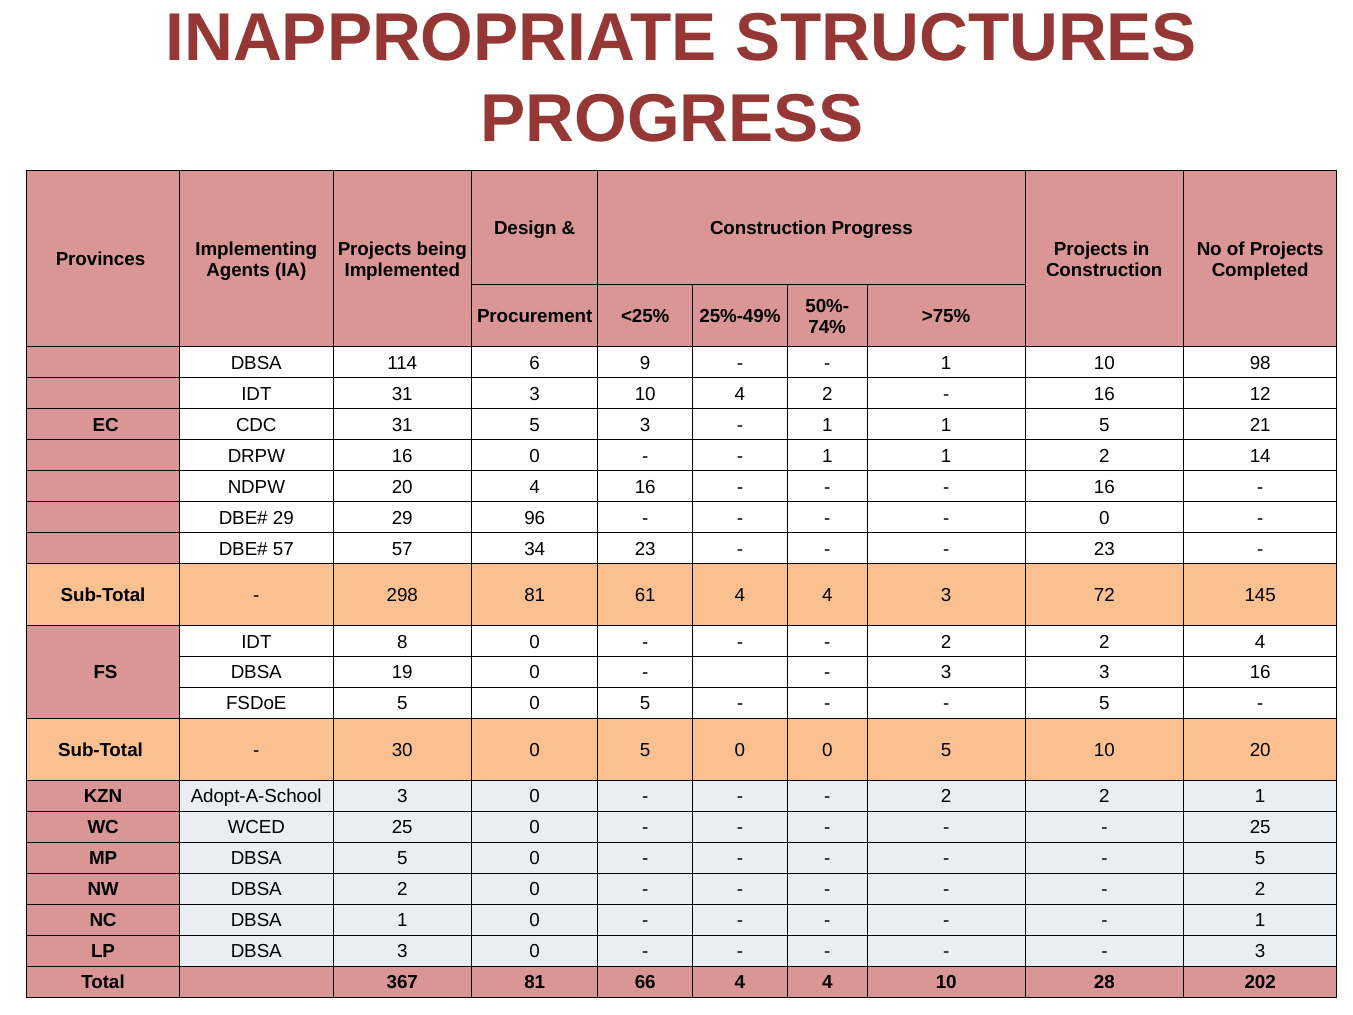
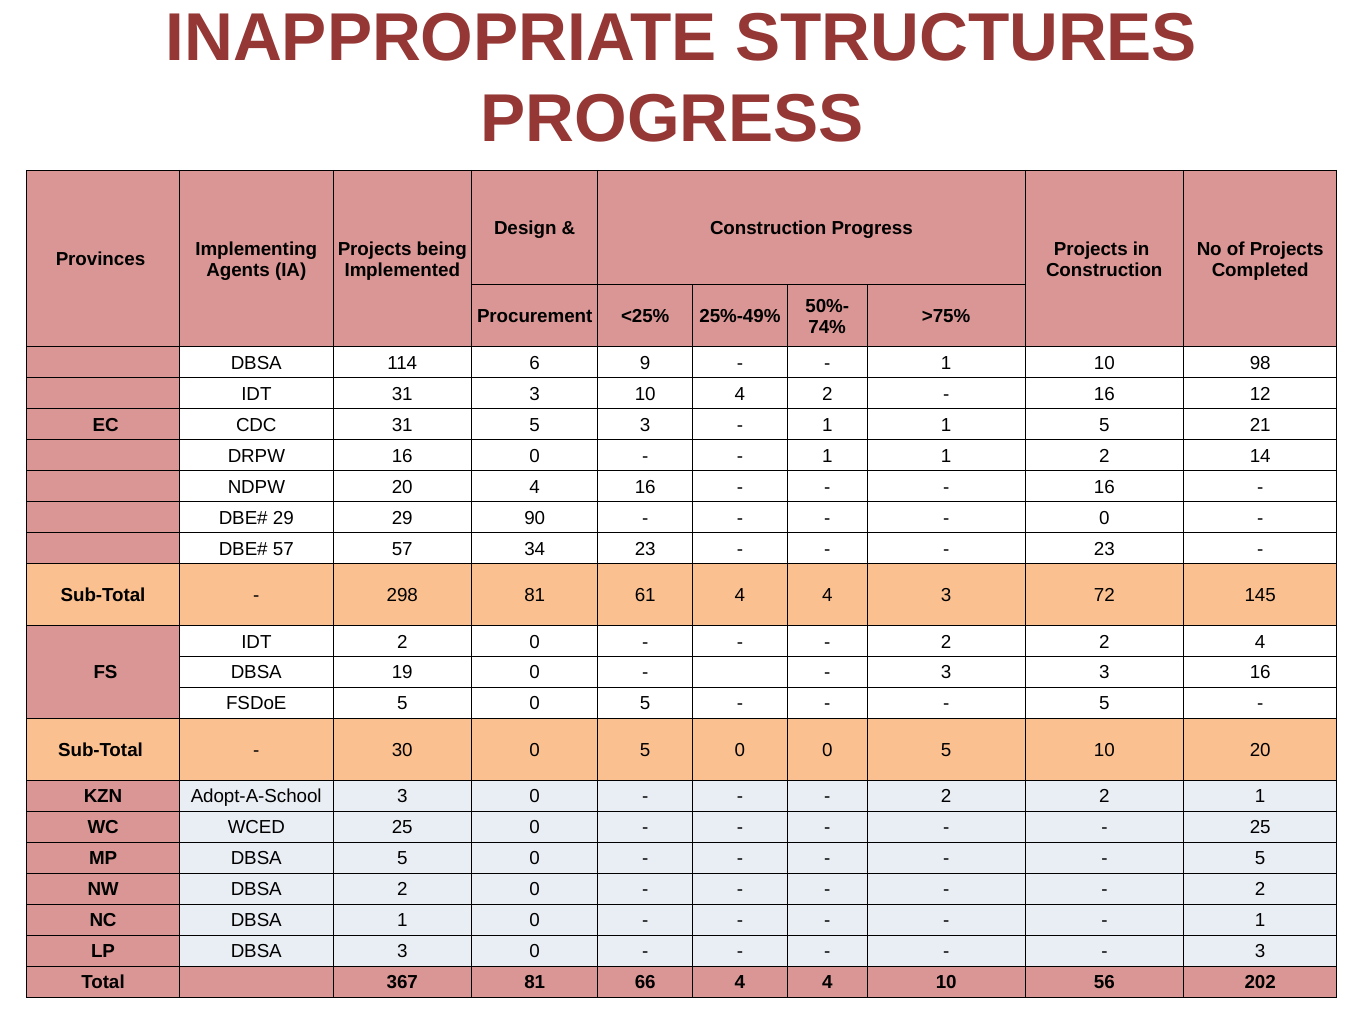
96: 96 -> 90 (535, 518)
IDT 8: 8 -> 2 (402, 642)
28: 28 -> 56 (1104, 982)
